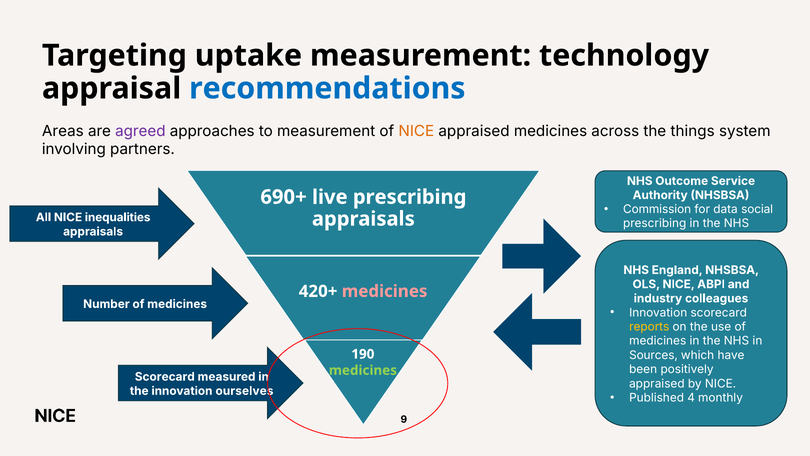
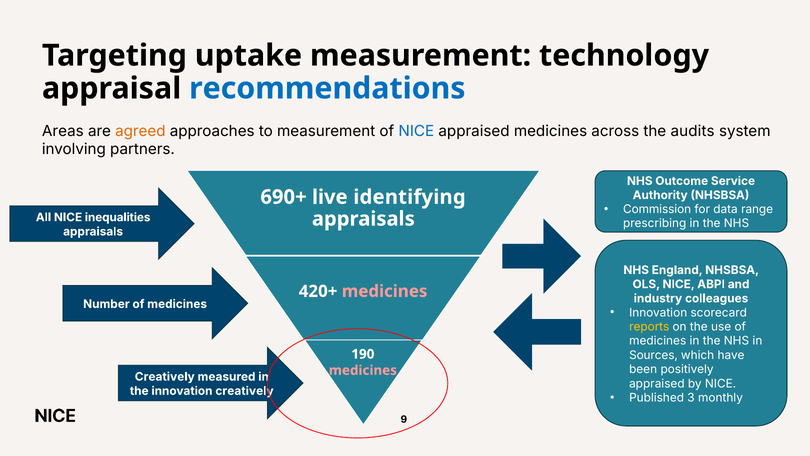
agreed colour: purple -> orange (140, 131)
NICE colour: orange -> blue (416, 131)
things: things -> audits (693, 131)
prescribing: prescribing -> identifying (409, 197)
social: social -> range (757, 209)
medicines colour: light green -> pink (363, 370)
Scorecard: Scorecard -> Creatively (165, 376)
innovation ourselves: ourselves -> creatively (244, 391)
4: 4 -> 3 (691, 397)
